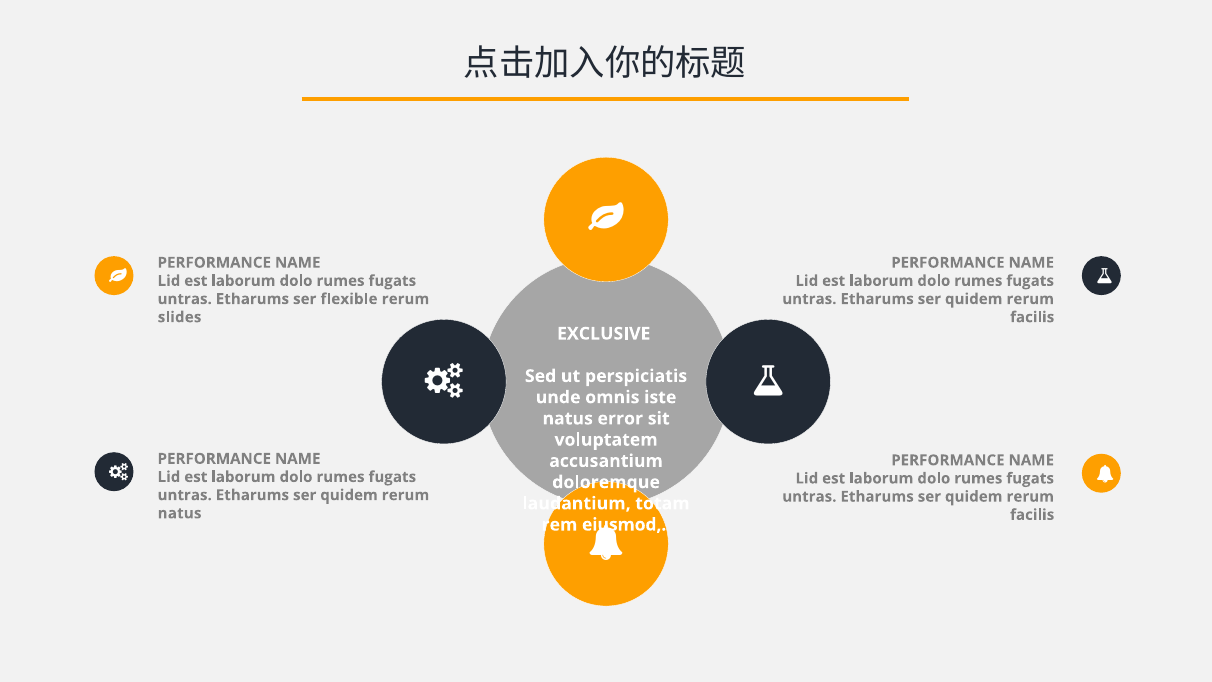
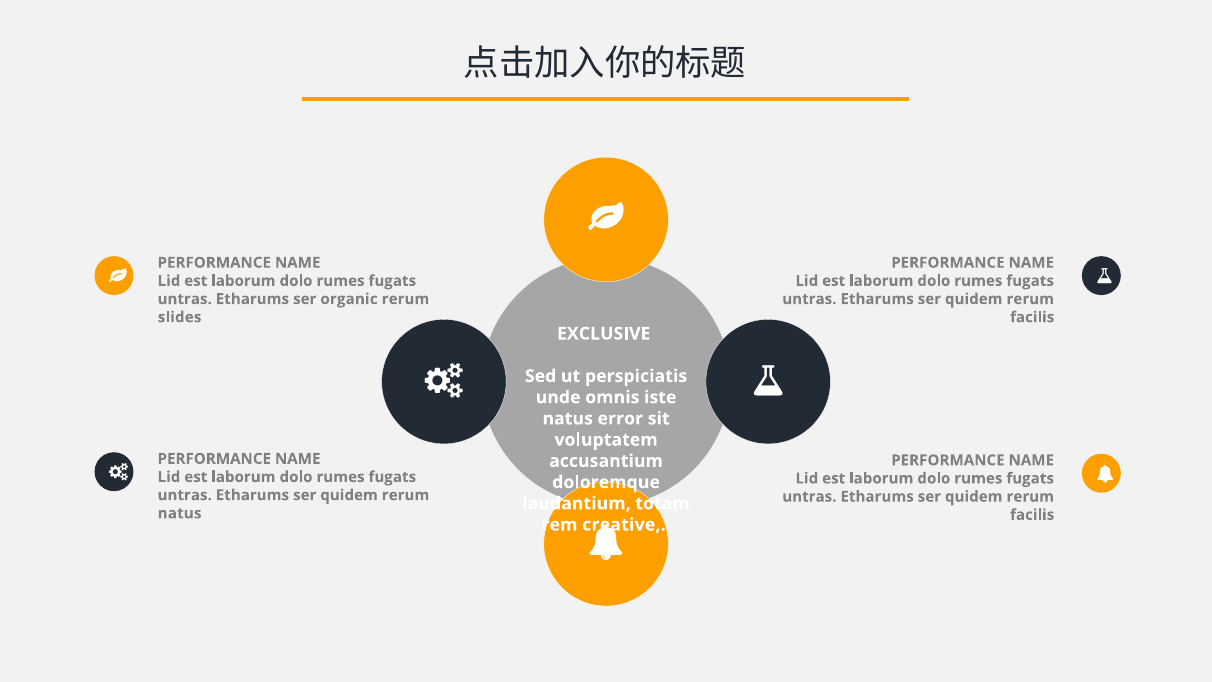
flexible: flexible -> organic (349, 299)
eiusmod: eiusmod -> creative (624, 525)
